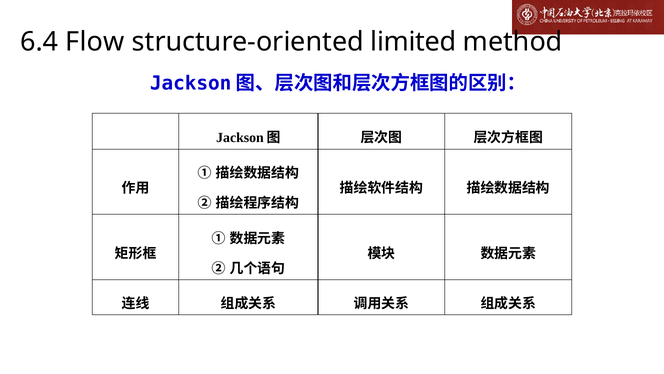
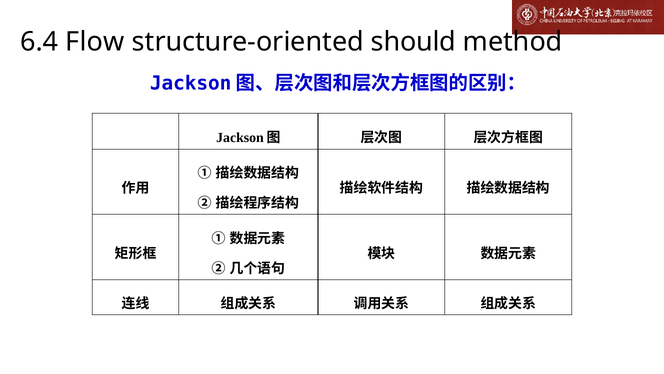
limited: limited -> should (413, 42)
